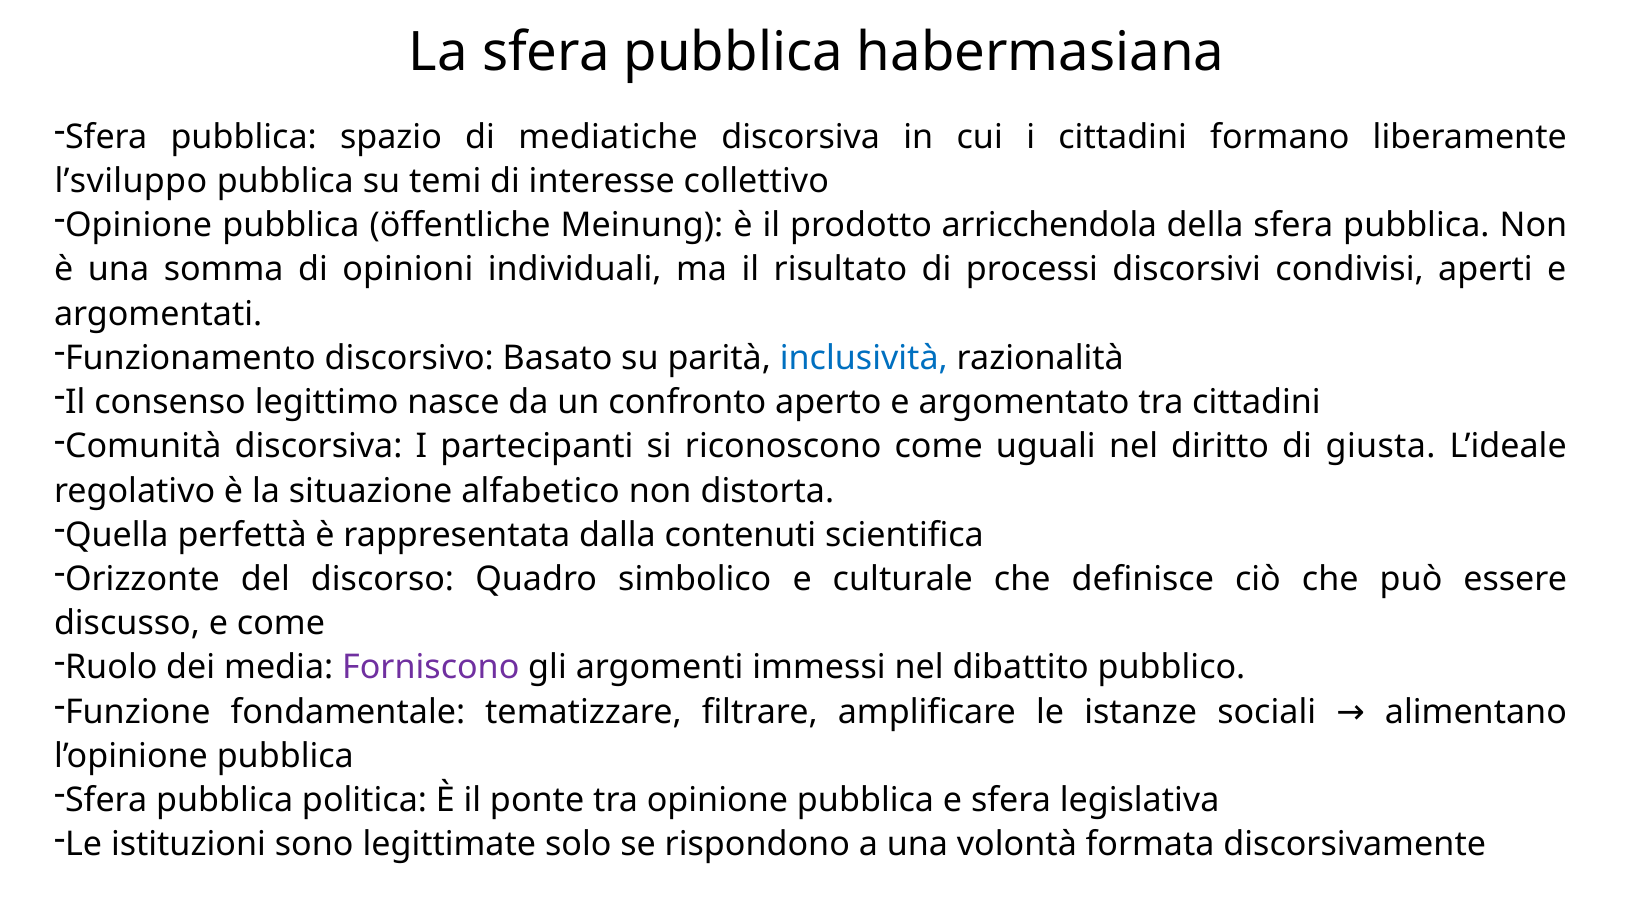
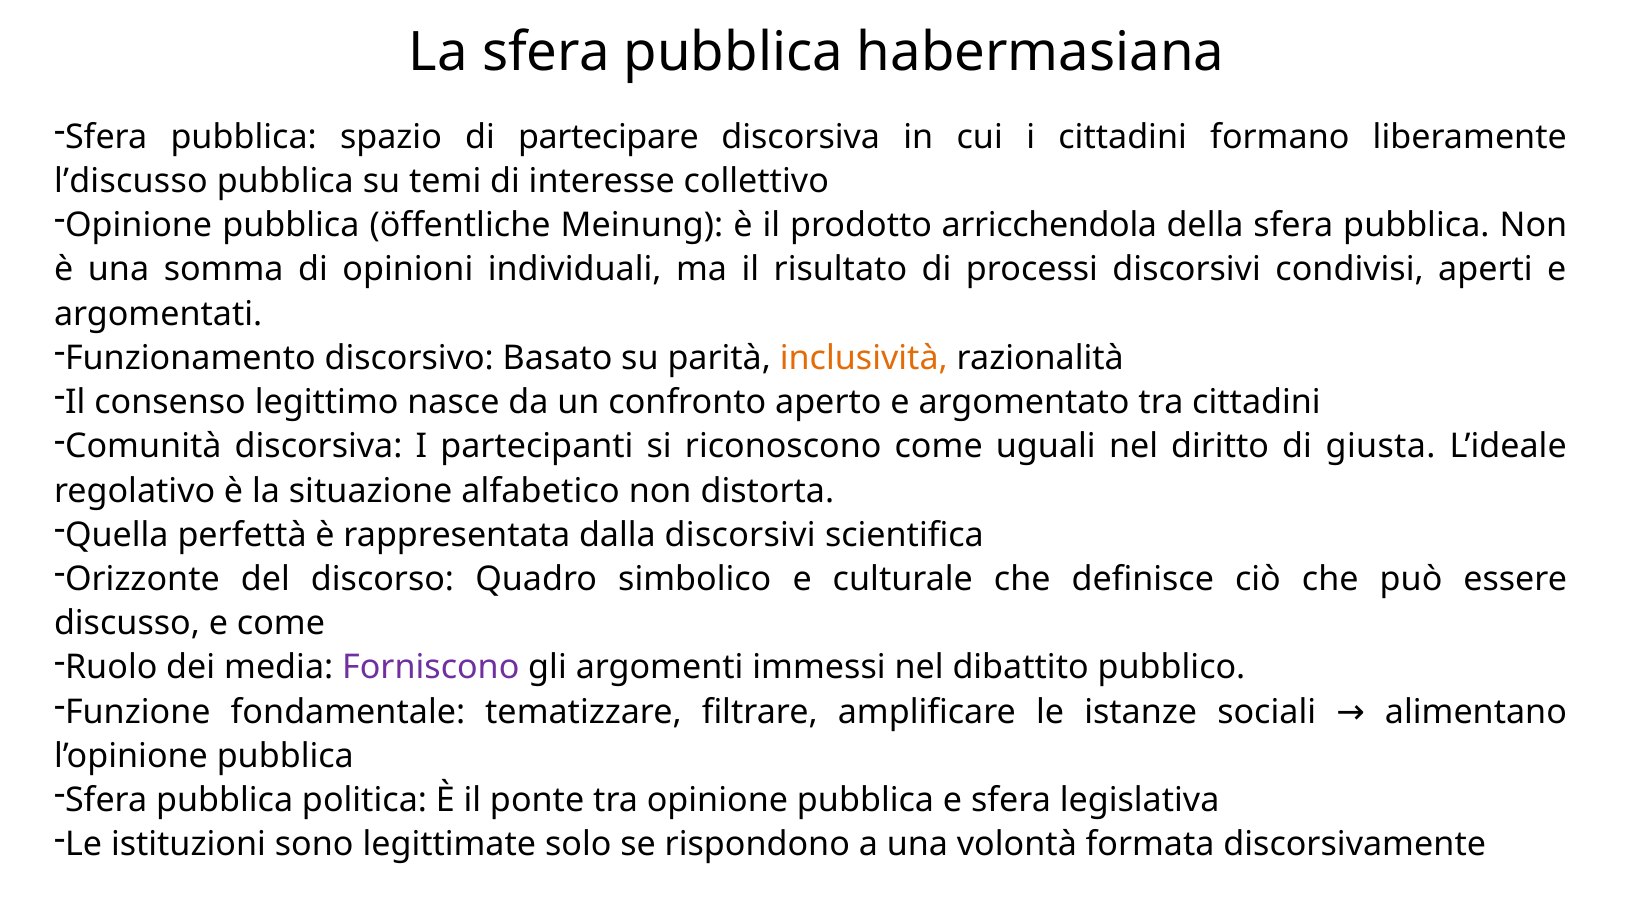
mediatiche: mediatiche -> partecipare (608, 137)
l’sviluppo: l’sviluppo -> l’discusso (131, 181)
inclusività colour: blue -> orange (864, 358)
dalla contenuti: contenuti -> discorsivi (740, 535)
